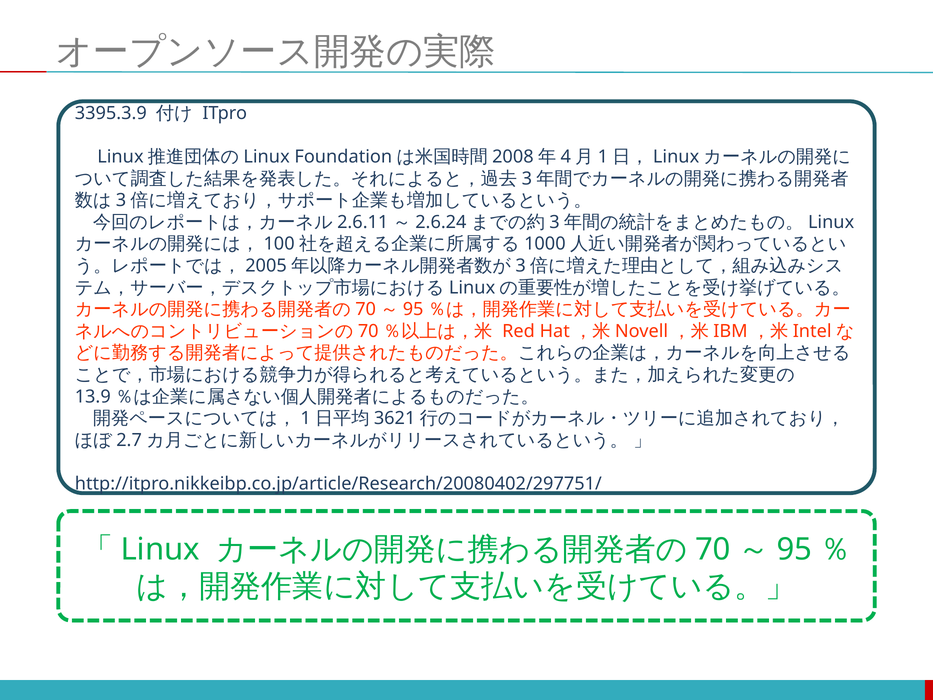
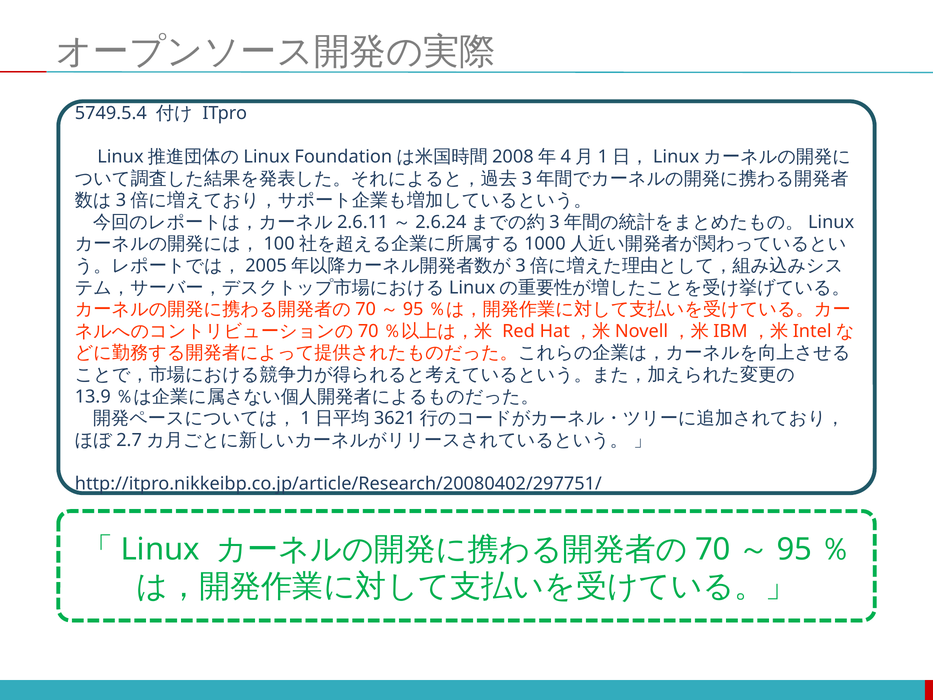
3395.3.9: 3395.3.9 -> 5749.5.4 (111, 113)
